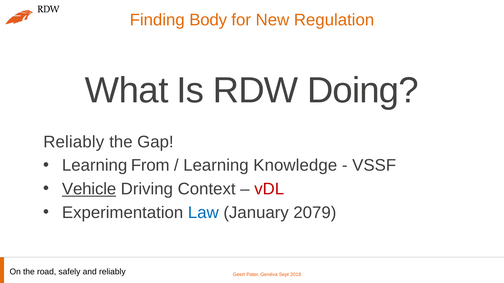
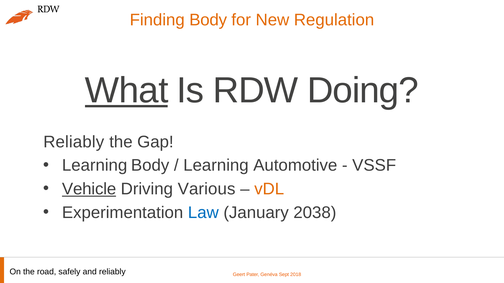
What underline: none -> present (127, 91)
Learning From: From -> Body (150, 166)
Knowledge: Knowledge -> Automotive (295, 166)
Context: Context -> Various (207, 189)
vDL colour: red -> orange (269, 189)
2079: 2079 -> 2038 (315, 213)
